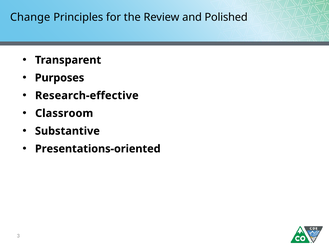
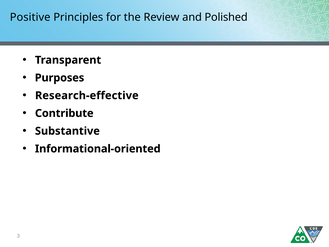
Change: Change -> Positive (30, 17)
Classroom: Classroom -> Contribute (64, 113)
Presentations-oriented: Presentations-oriented -> Informational-oriented (98, 149)
